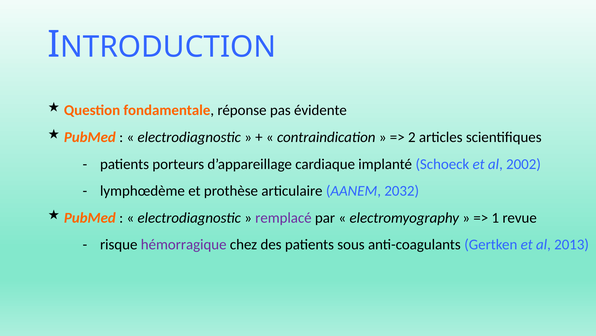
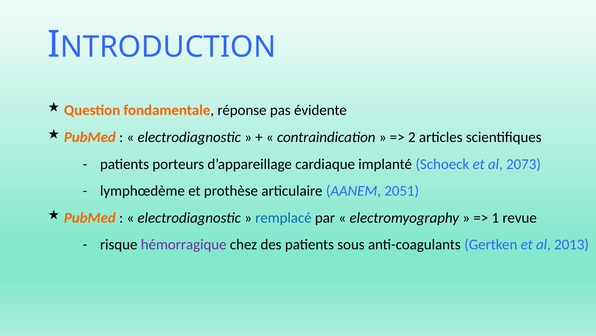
2002: 2002 -> 2073 (524, 164)
2032: 2032 -> 2051 (402, 191)
remplacé colour: purple -> blue (283, 217)
